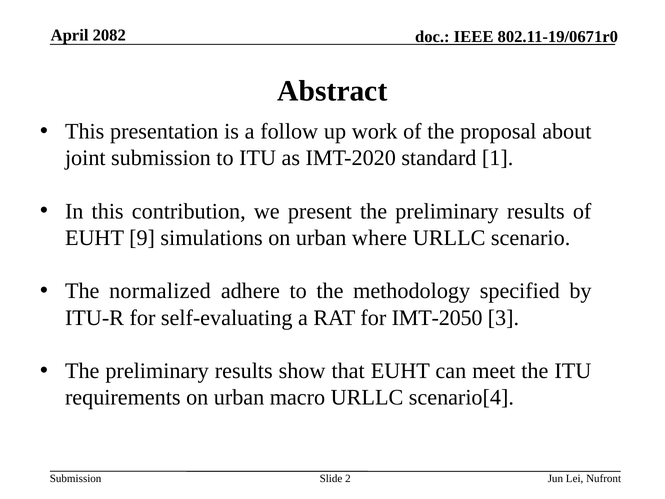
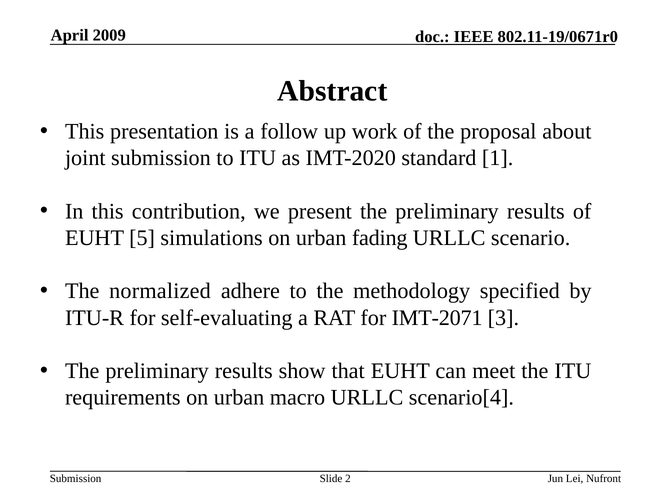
2082: 2082 -> 2009 (109, 35)
9: 9 -> 5 (142, 238)
where: where -> fading (380, 238)
IMT-2050: IMT-2050 -> IMT-2071 (437, 318)
